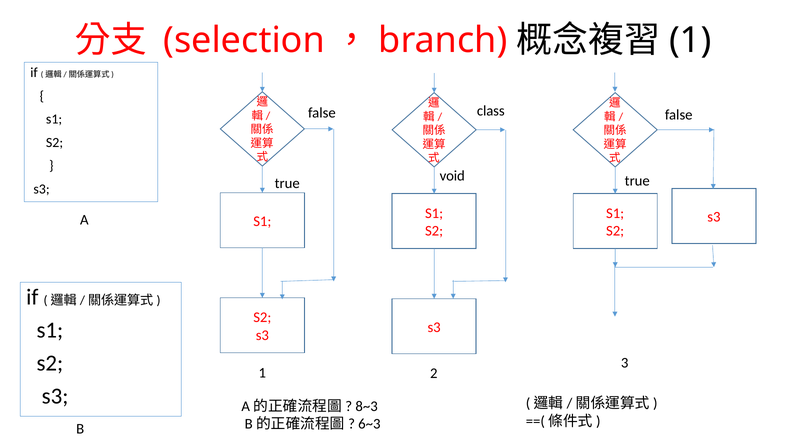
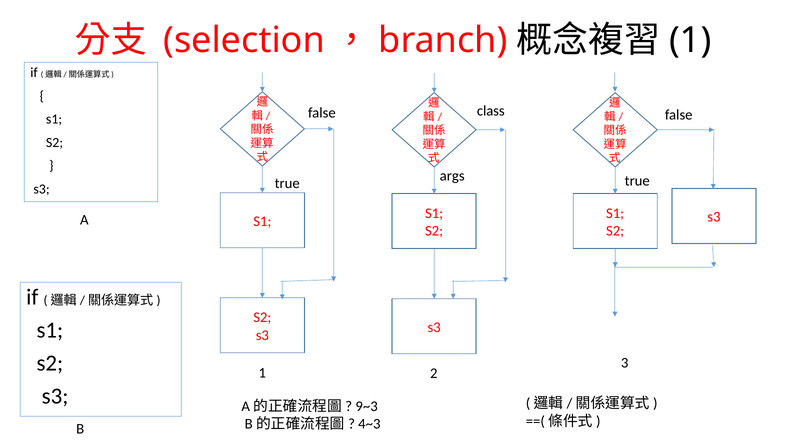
void: void -> args (452, 176)
8~3: 8~3 -> 9~3 (367, 406)
6~3: 6~3 -> 4~3 (369, 424)
